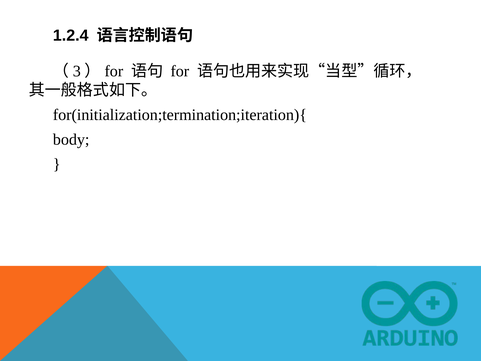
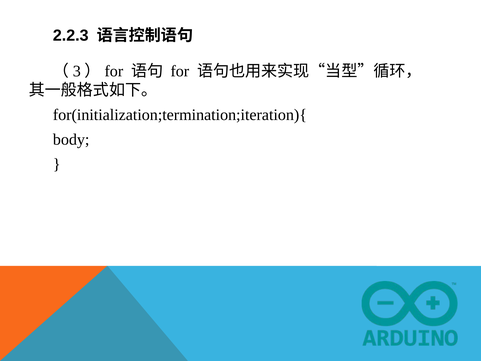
1.2.4: 1.2.4 -> 2.2.3 (71, 36)
